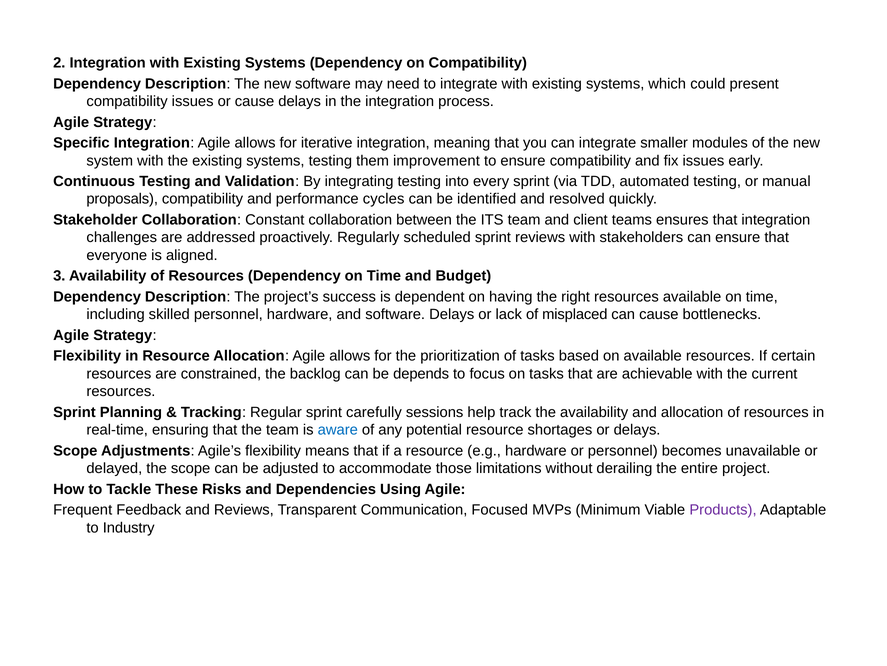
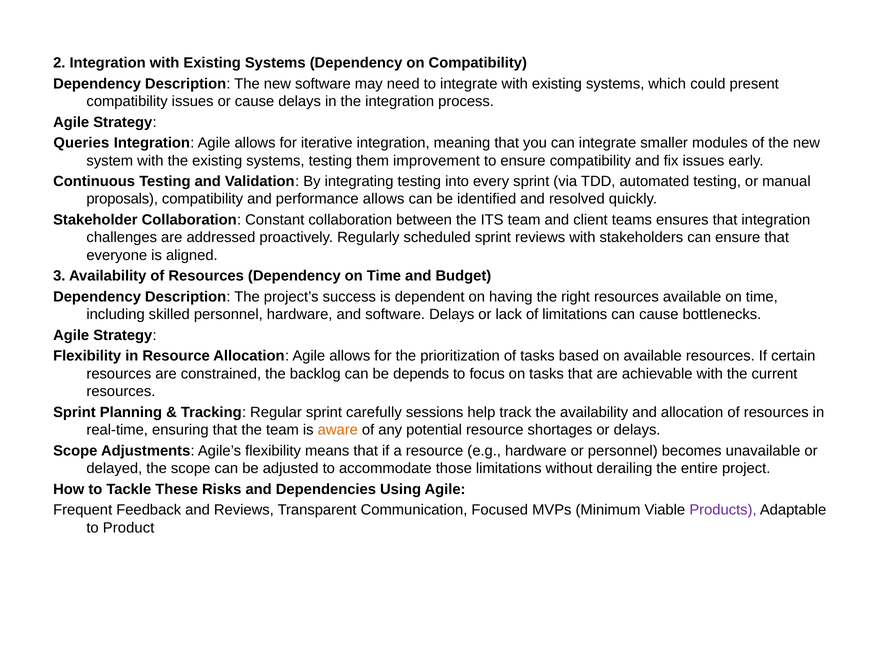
Specific: Specific -> Queries (81, 143)
performance cycles: cycles -> allows (384, 199)
of misplaced: misplaced -> limitations (575, 314)
aware colour: blue -> orange (338, 430)
Industry: Industry -> Product (129, 527)
